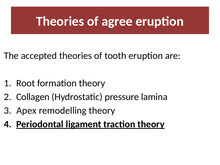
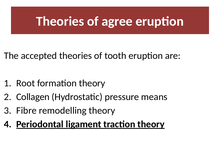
lamina: lamina -> means (154, 97)
Apex: Apex -> Fibre (26, 110)
